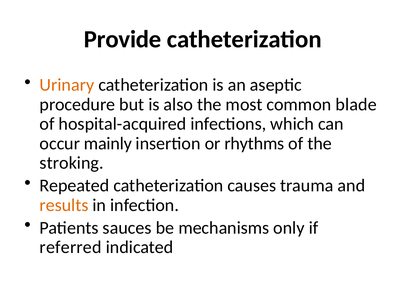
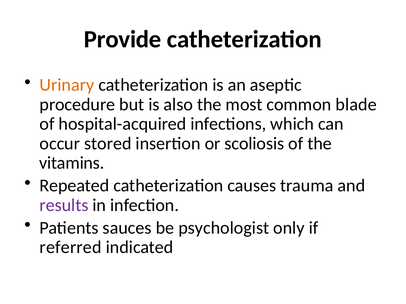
mainly: mainly -> stored (108, 144)
rhythms: rhythms -> scoliosis (254, 144)
stroking: stroking -> vitamins (72, 163)
results colour: orange -> purple (64, 205)
mechanisms: mechanisms -> psychologist (224, 228)
